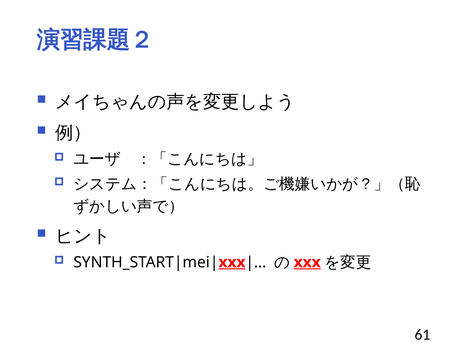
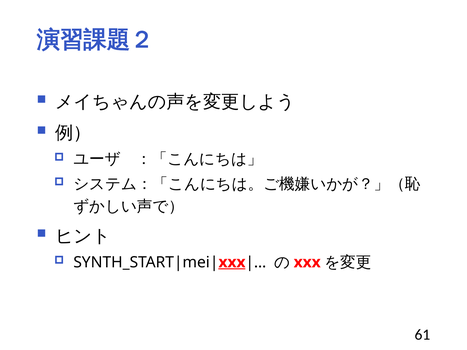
xxx underline: present -> none (307, 262)
